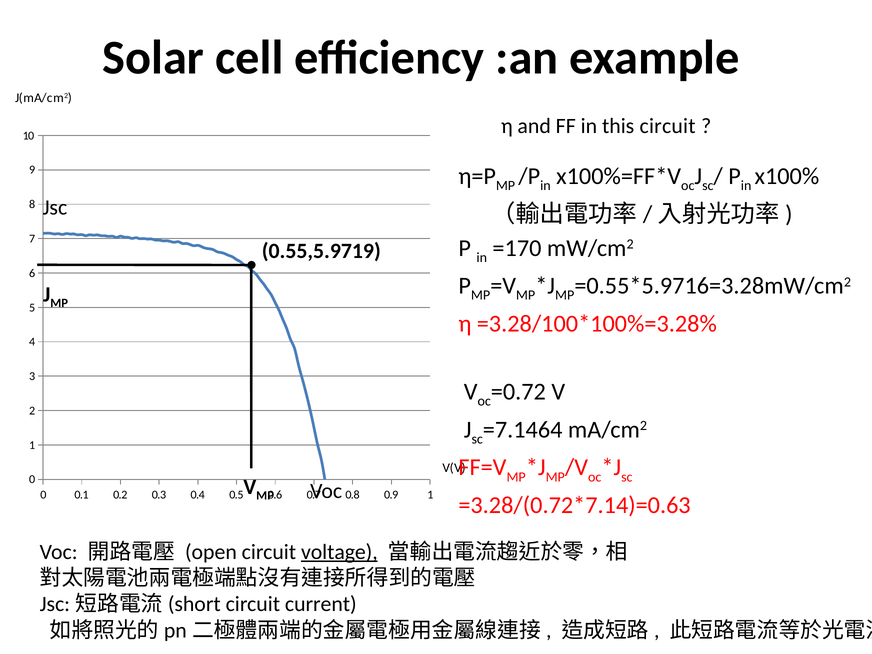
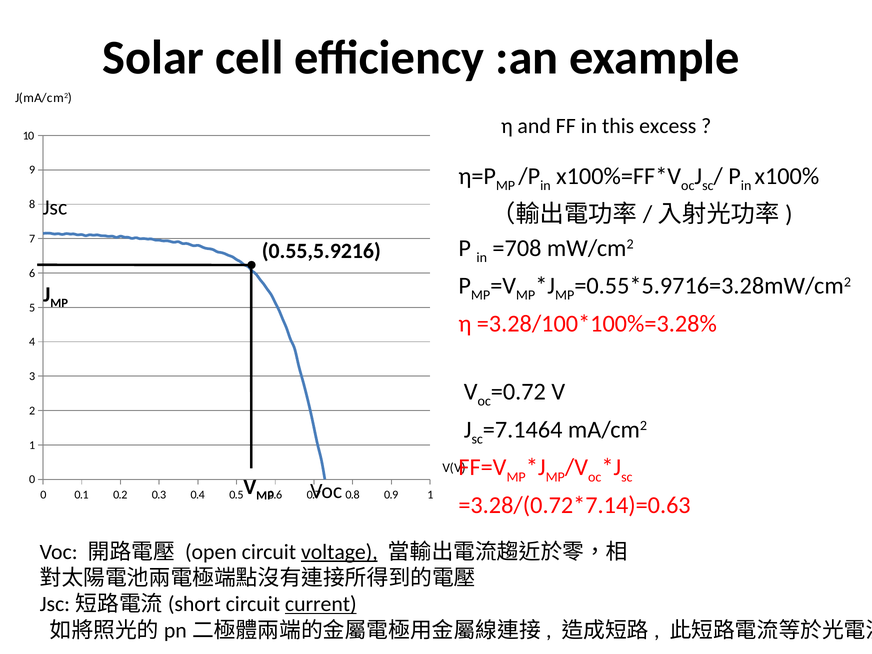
this circuit: circuit -> excess (668, 126)
=170: =170 -> =708 (517, 248)
0.55,5.9719: 0.55,5.9719 -> 0.55,5.9216 (321, 251)
current underline: none -> present (321, 604)
